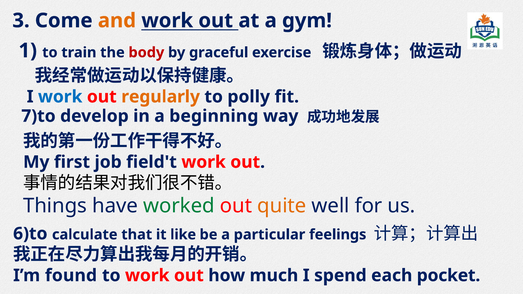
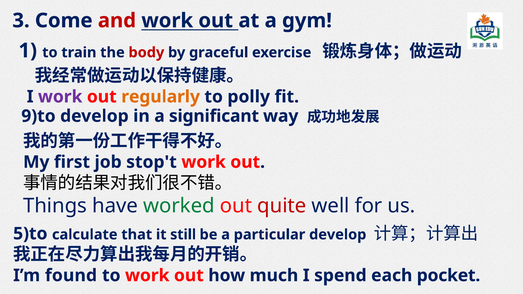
and colour: orange -> red (117, 21)
work colour: blue -> purple (60, 97)
7)to: 7)to -> 9)to (38, 116)
beginning: beginning -> significant (214, 116)
field't: field't -> stop't (151, 162)
quite colour: orange -> red (282, 206)
6)to: 6)to -> 5)to (30, 234)
like: like -> still (183, 235)
particular feelings: feelings -> develop (338, 235)
